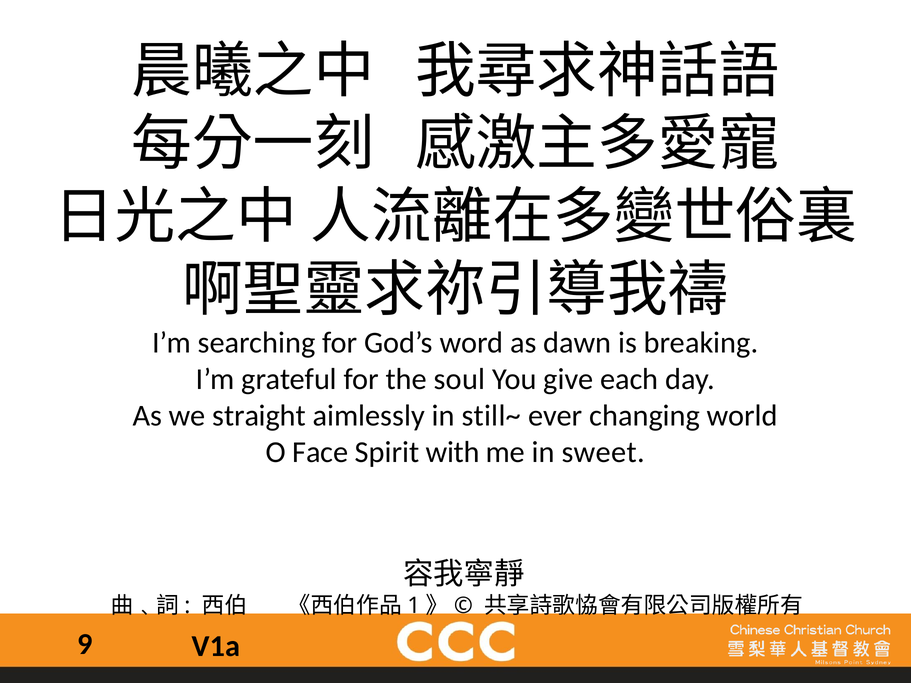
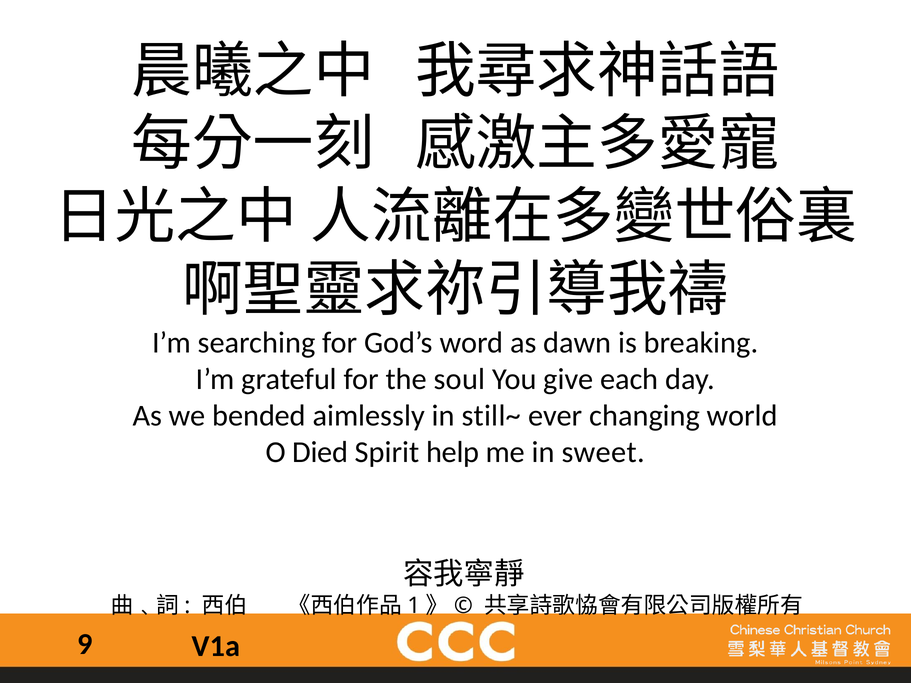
straight: straight -> bended (259, 416)
Face: Face -> Died (320, 452)
with: with -> help (453, 452)
